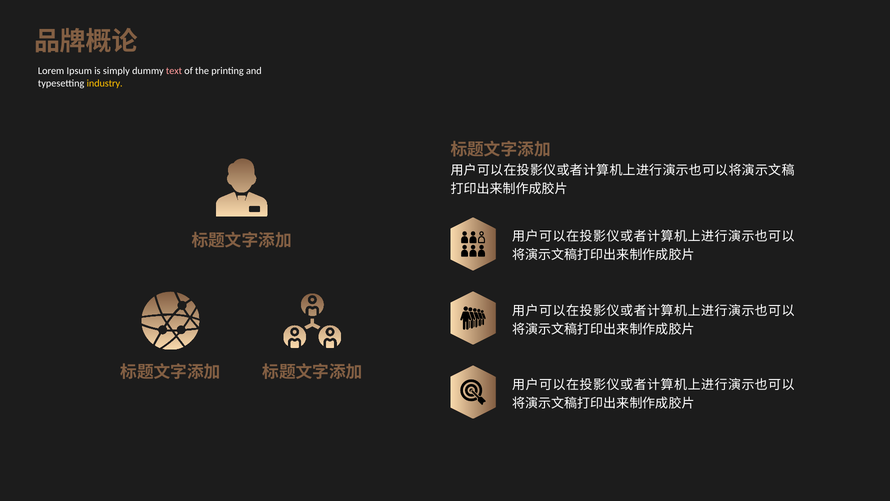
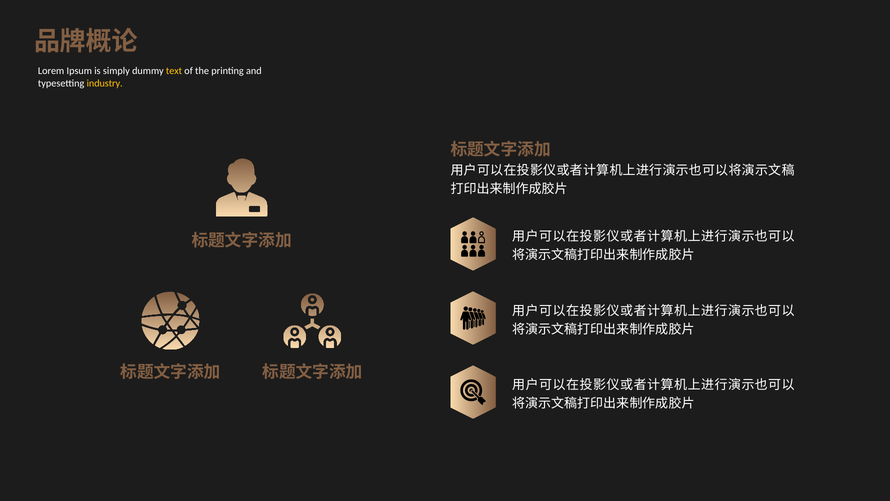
text colour: pink -> yellow (174, 71)
